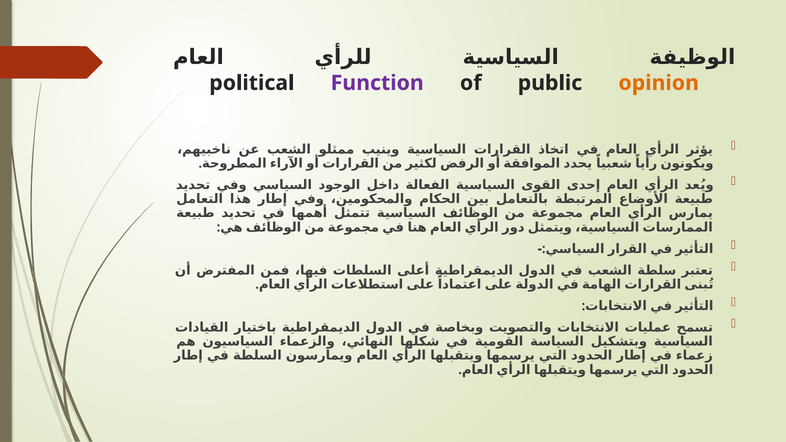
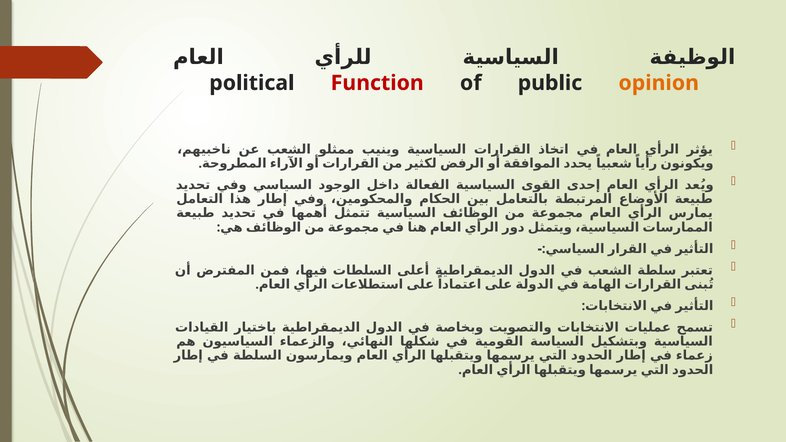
Function colour: purple -> red (377, 83)
